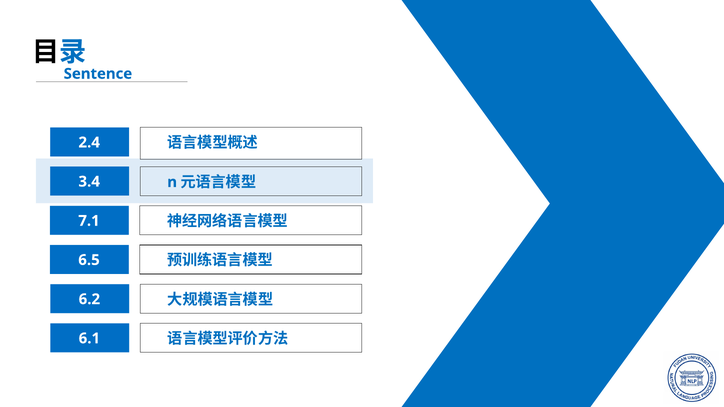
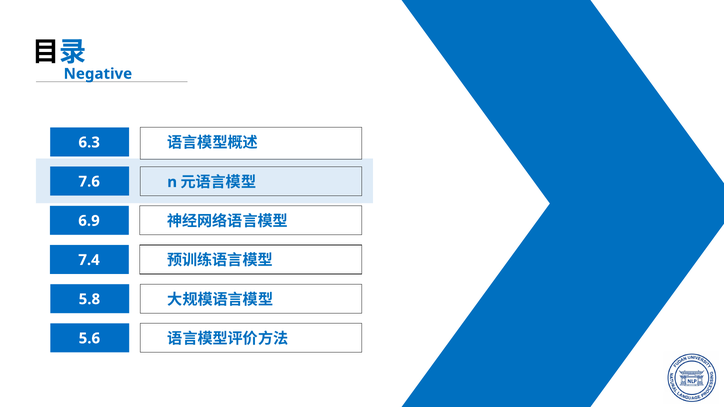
Sentence: Sentence -> Negative (98, 74)
2.4: 2.4 -> 6.3 (89, 143)
3.4: 3.4 -> 7.6 (89, 182)
7.1: 7.1 -> 6.9 (89, 221)
6.5: 6.5 -> 7.4 (89, 260)
6.2: 6.2 -> 5.8 (89, 299)
6.1: 6.1 -> 5.6 (89, 339)
